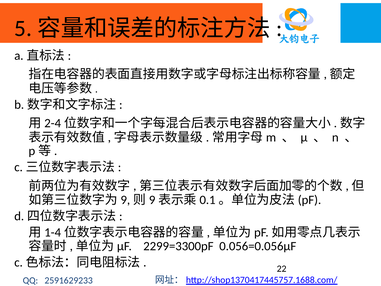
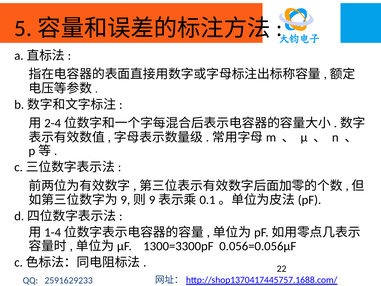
2299=3300pF: 2299=3300pF -> 1300=3300pF (178, 246)
